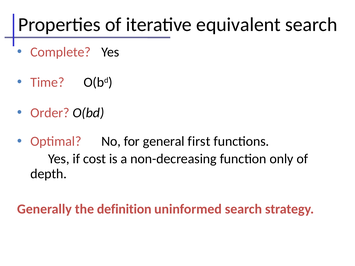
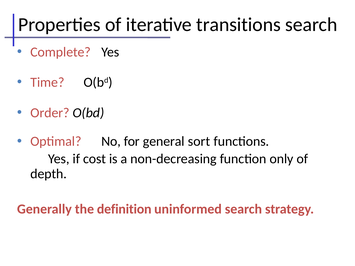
equivalent: equivalent -> transitions (239, 25)
first: first -> sort (199, 141)
